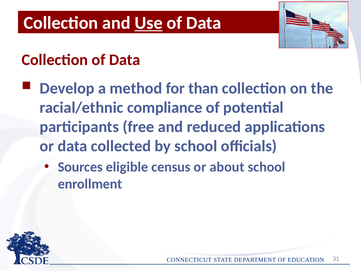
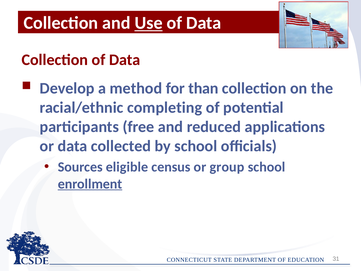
compliance: compliance -> completing (165, 107)
about: about -> group (227, 167)
enrollment underline: none -> present (90, 184)
